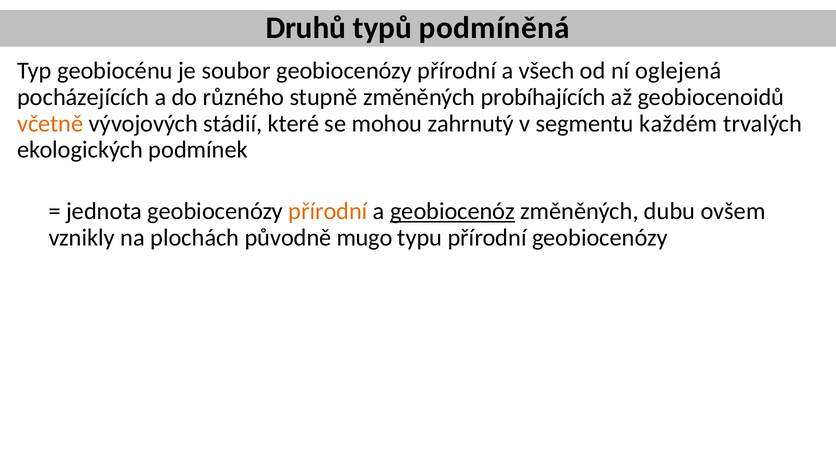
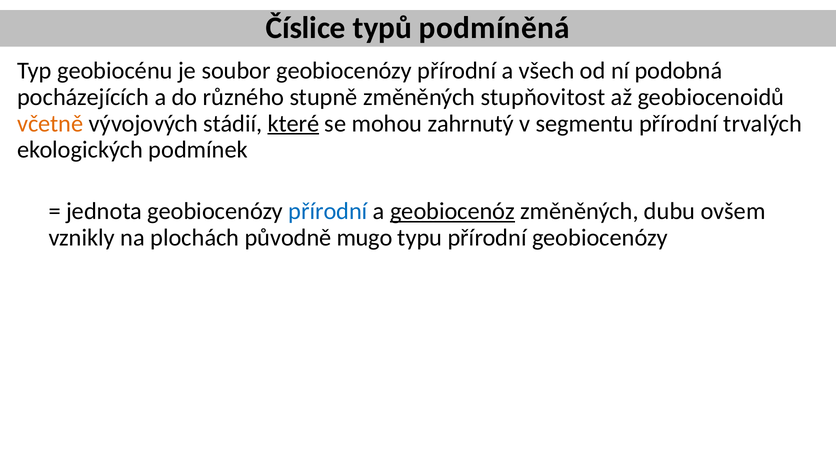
Druhů: Druhů -> Číslice (306, 28)
oglejená: oglejená -> podobná (679, 71)
probíhajících: probíhajících -> stupňovitost (543, 97)
které underline: none -> present (293, 124)
segmentu každém: každém -> přírodní (679, 124)
přírodní colour: orange -> blue (328, 211)
